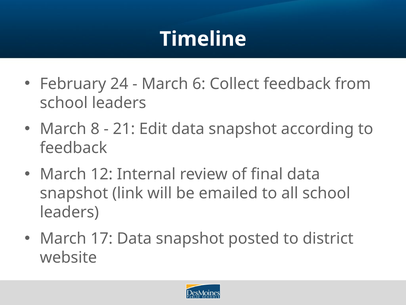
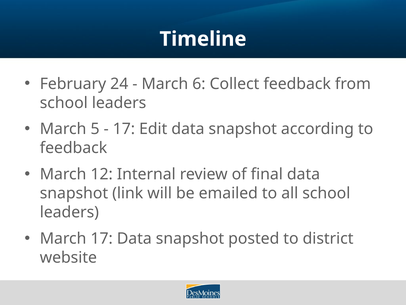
8: 8 -> 5 (95, 129)
21: 21 -> 17 (124, 129)
